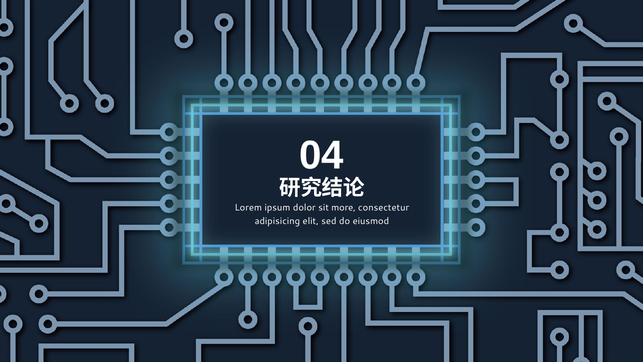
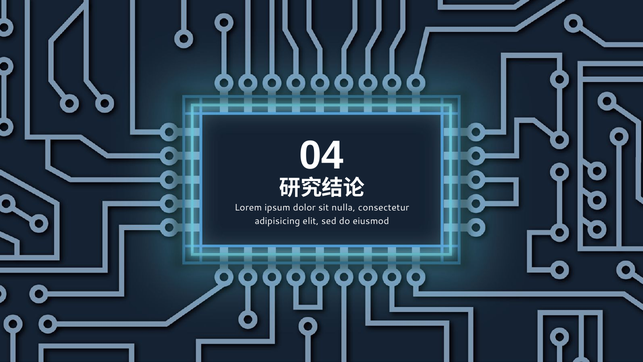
more: more -> nulla (343, 207)
